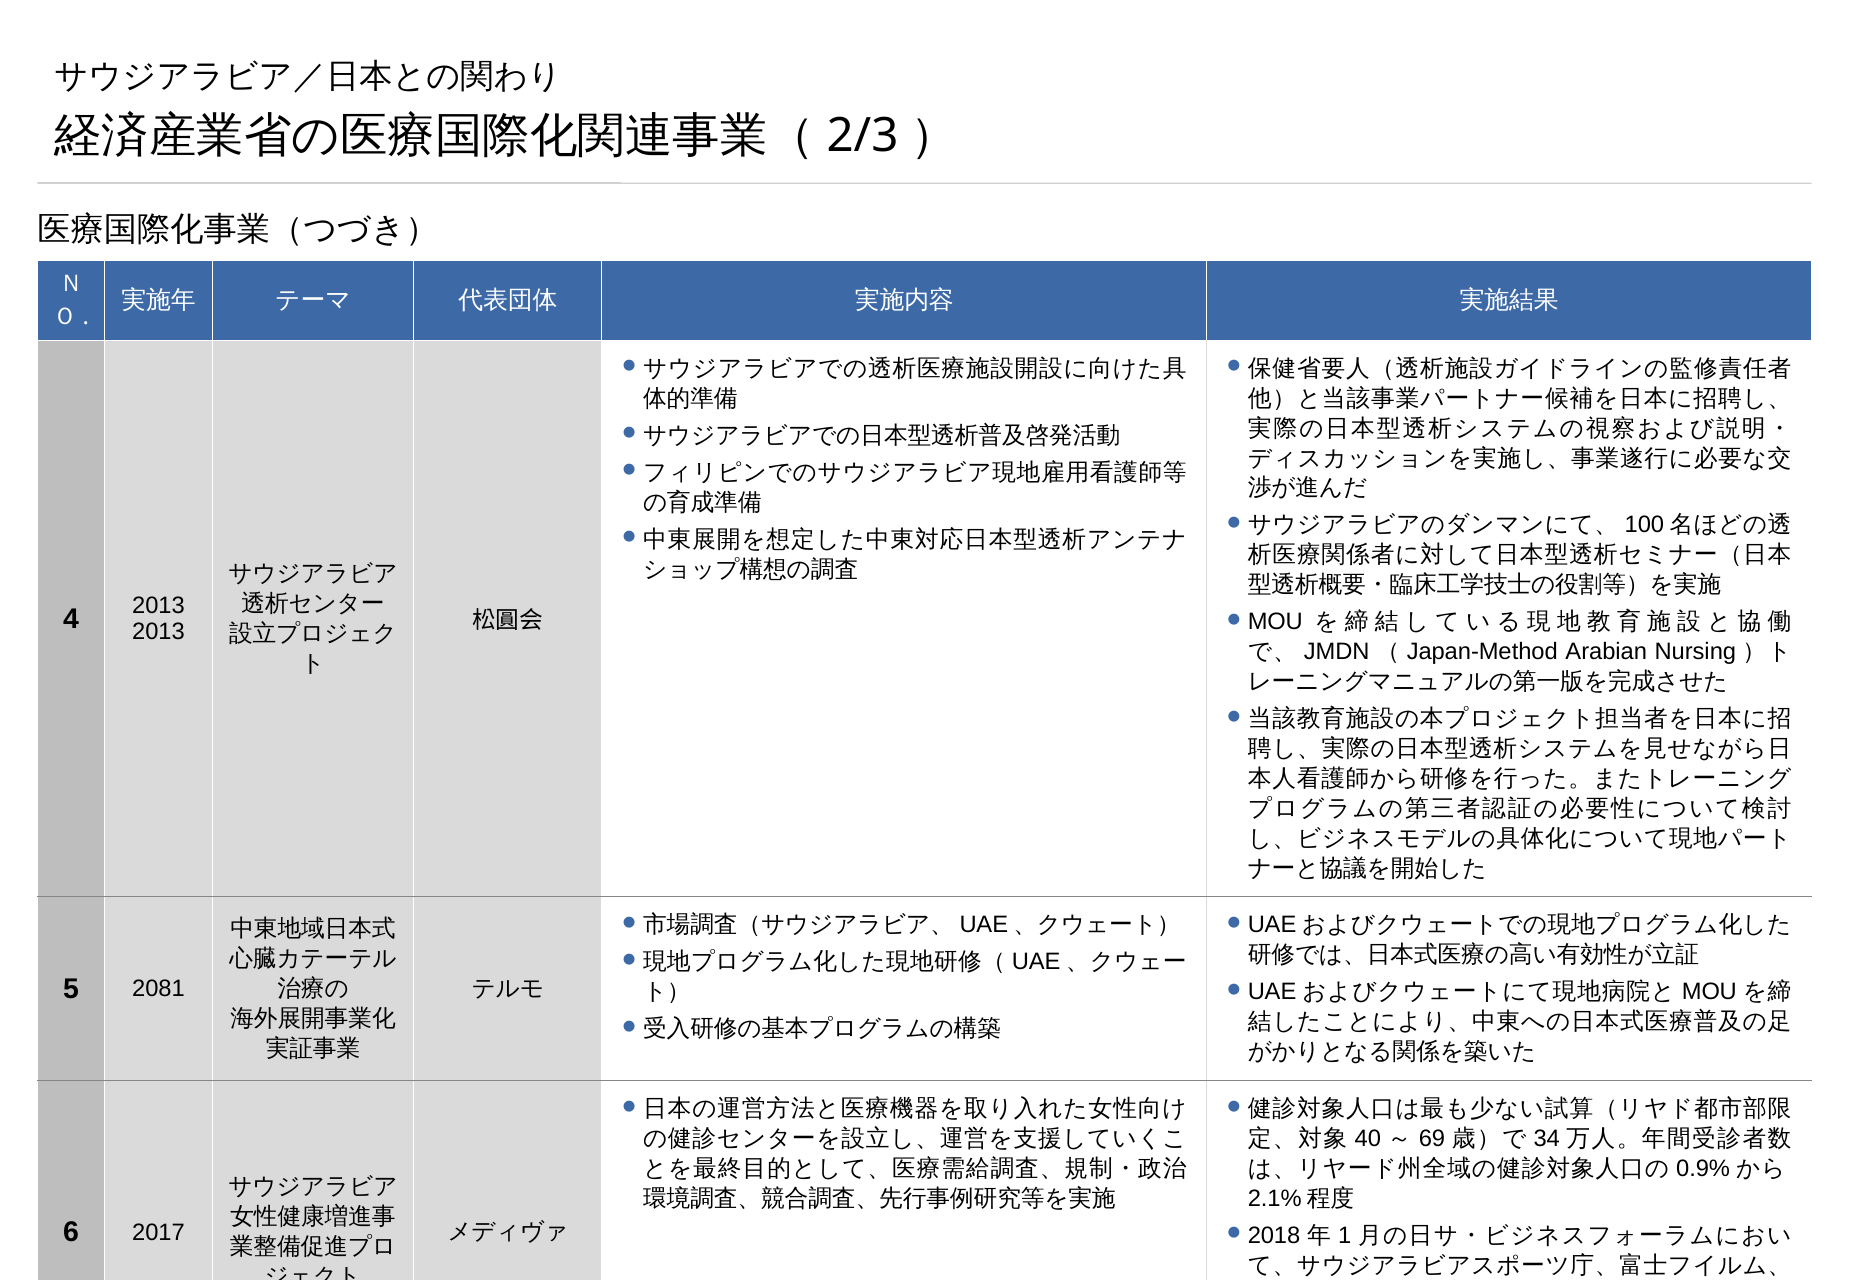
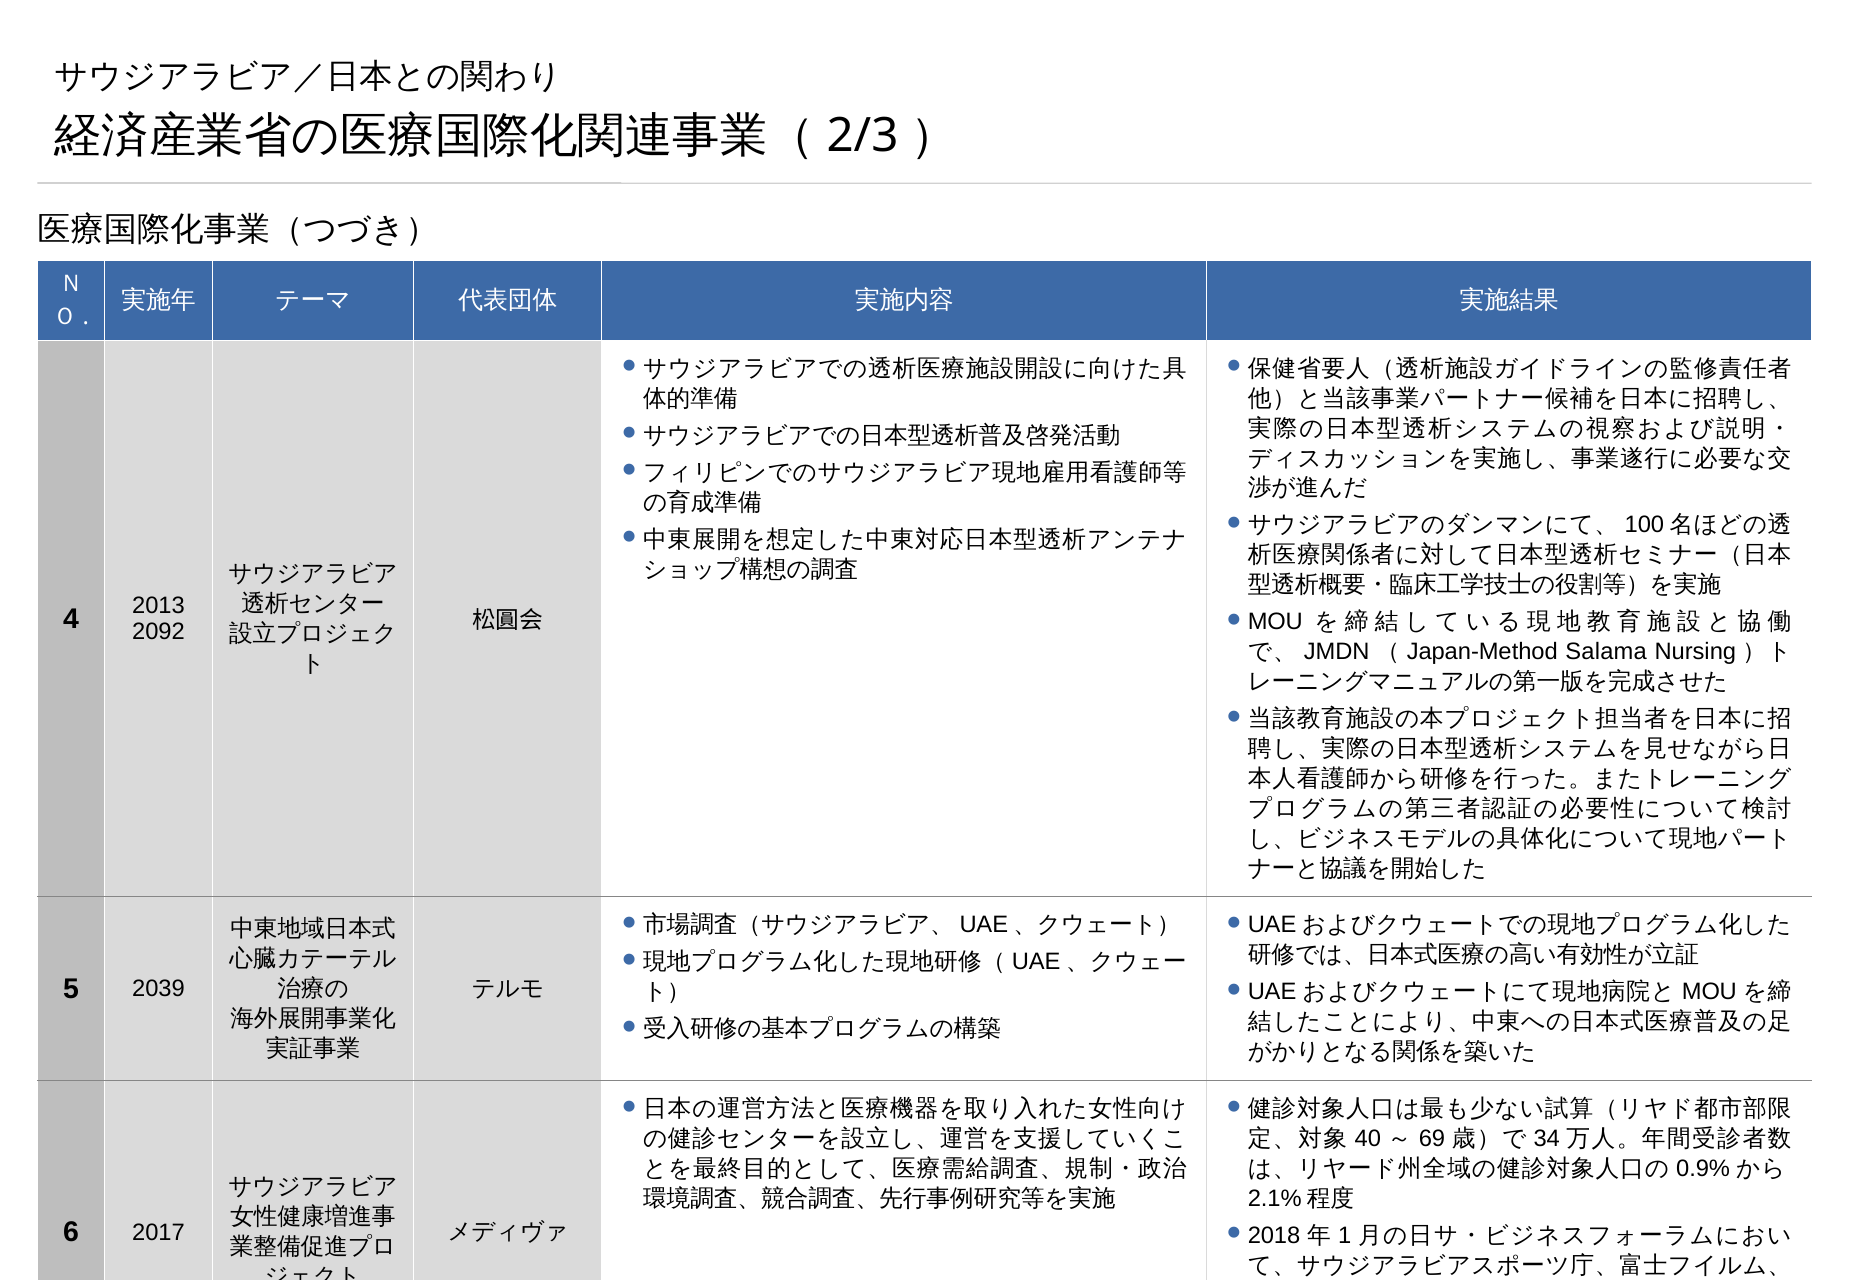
2013: 2013 -> 2092 (159, 632)
Arabian: Arabian -> Salama (1606, 652)
2081: 2081 -> 2039 (159, 989)
